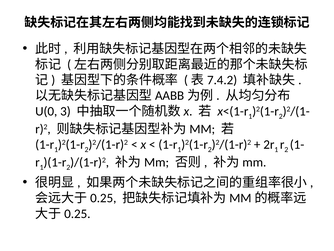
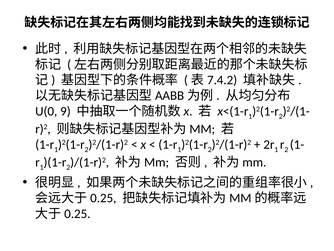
3: 3 -> 9 (65, 111)
